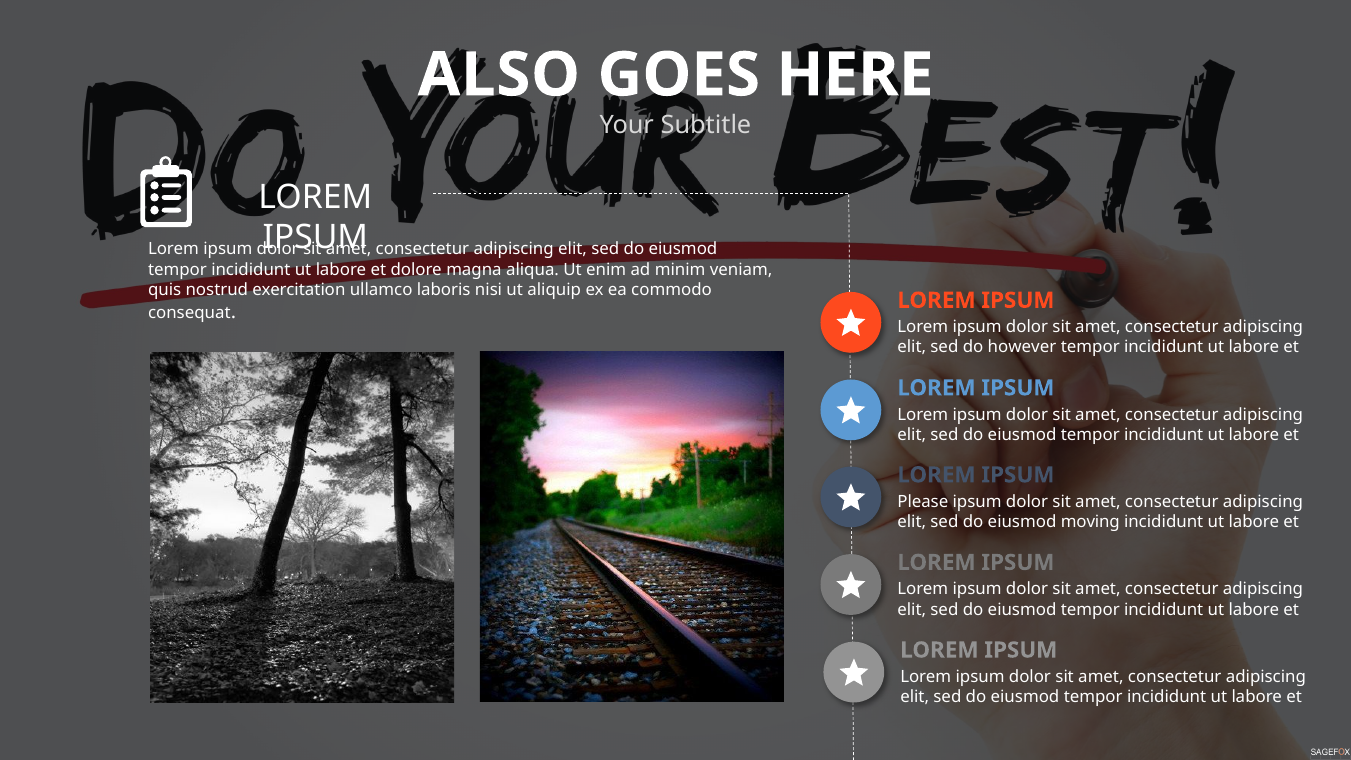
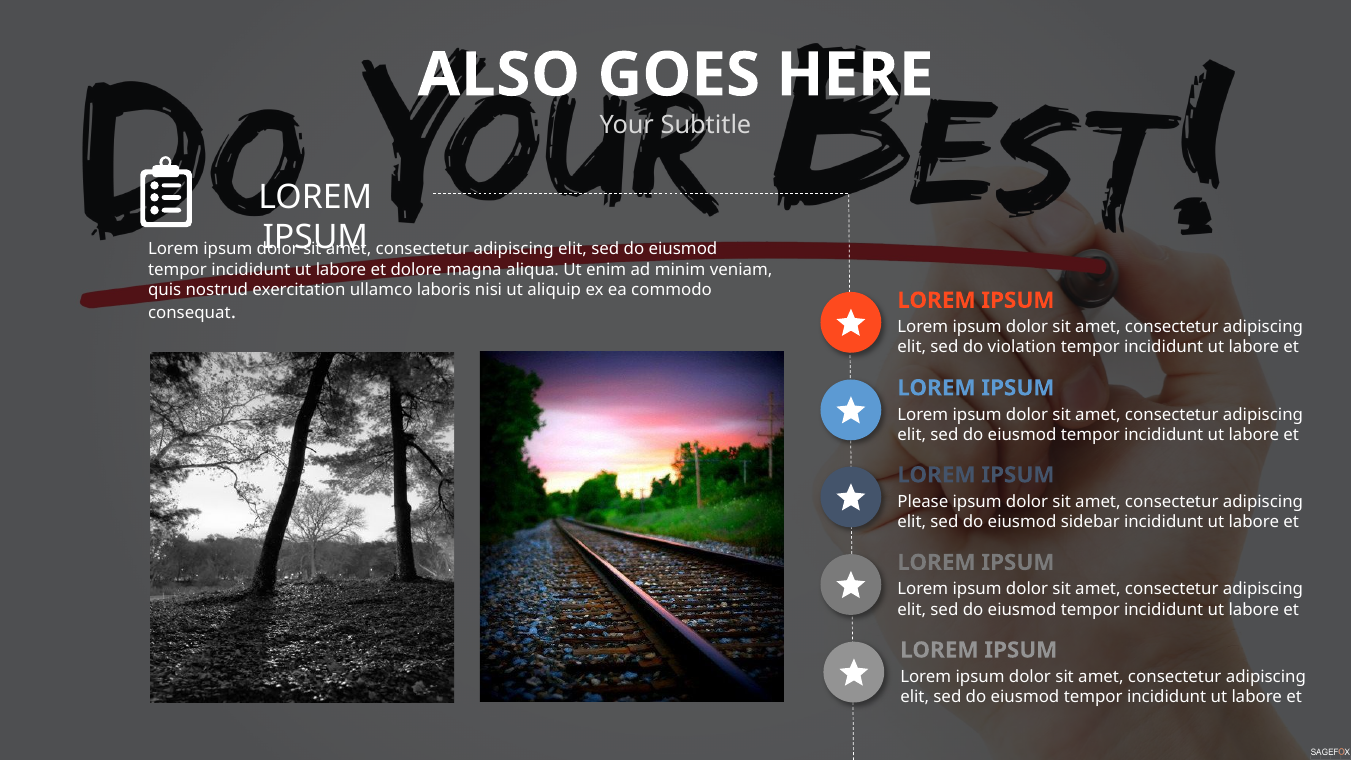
however: however -> violation (1022, 347)
moving: moving -> sidebar (1090, 522)
